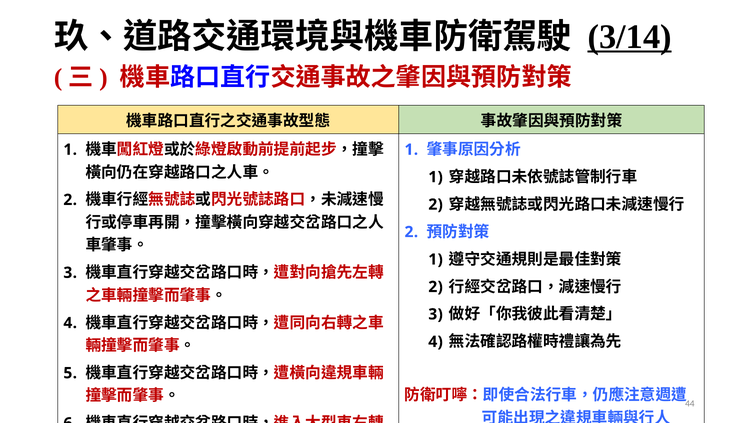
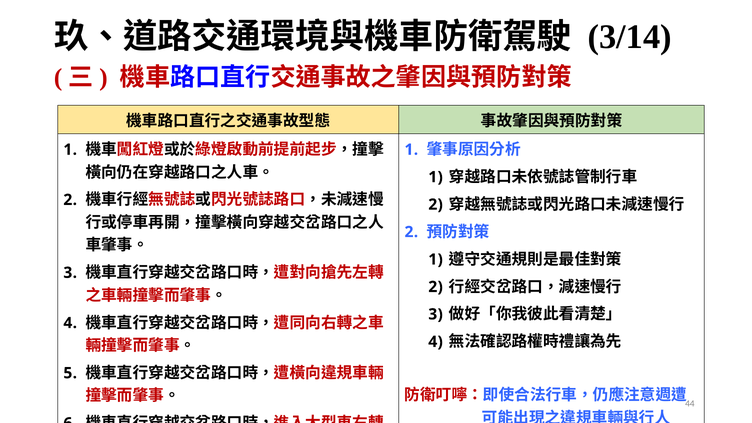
3/14 underline: present -> none (630, 37)
